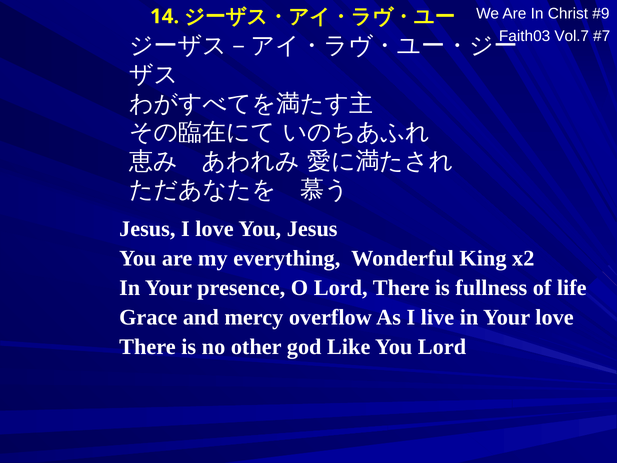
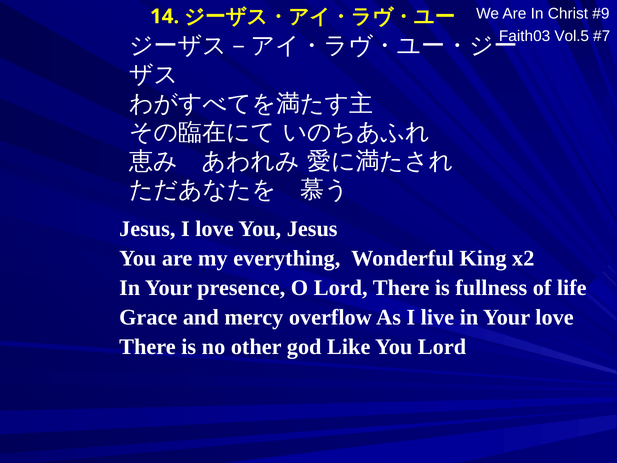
Vol.7: Vol.7 -> Vol.5 (572, 36)
